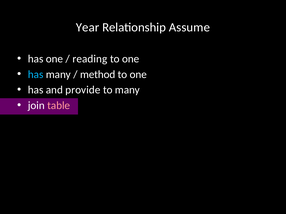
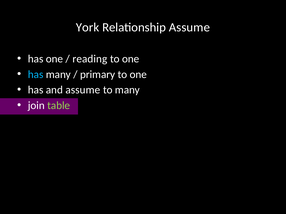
Year: Year -> York (88, 27)
method: method -> primary (98, 75)
and provide: provide -> assume (83, 90)
table colour: pink -> light green (59, 106)
